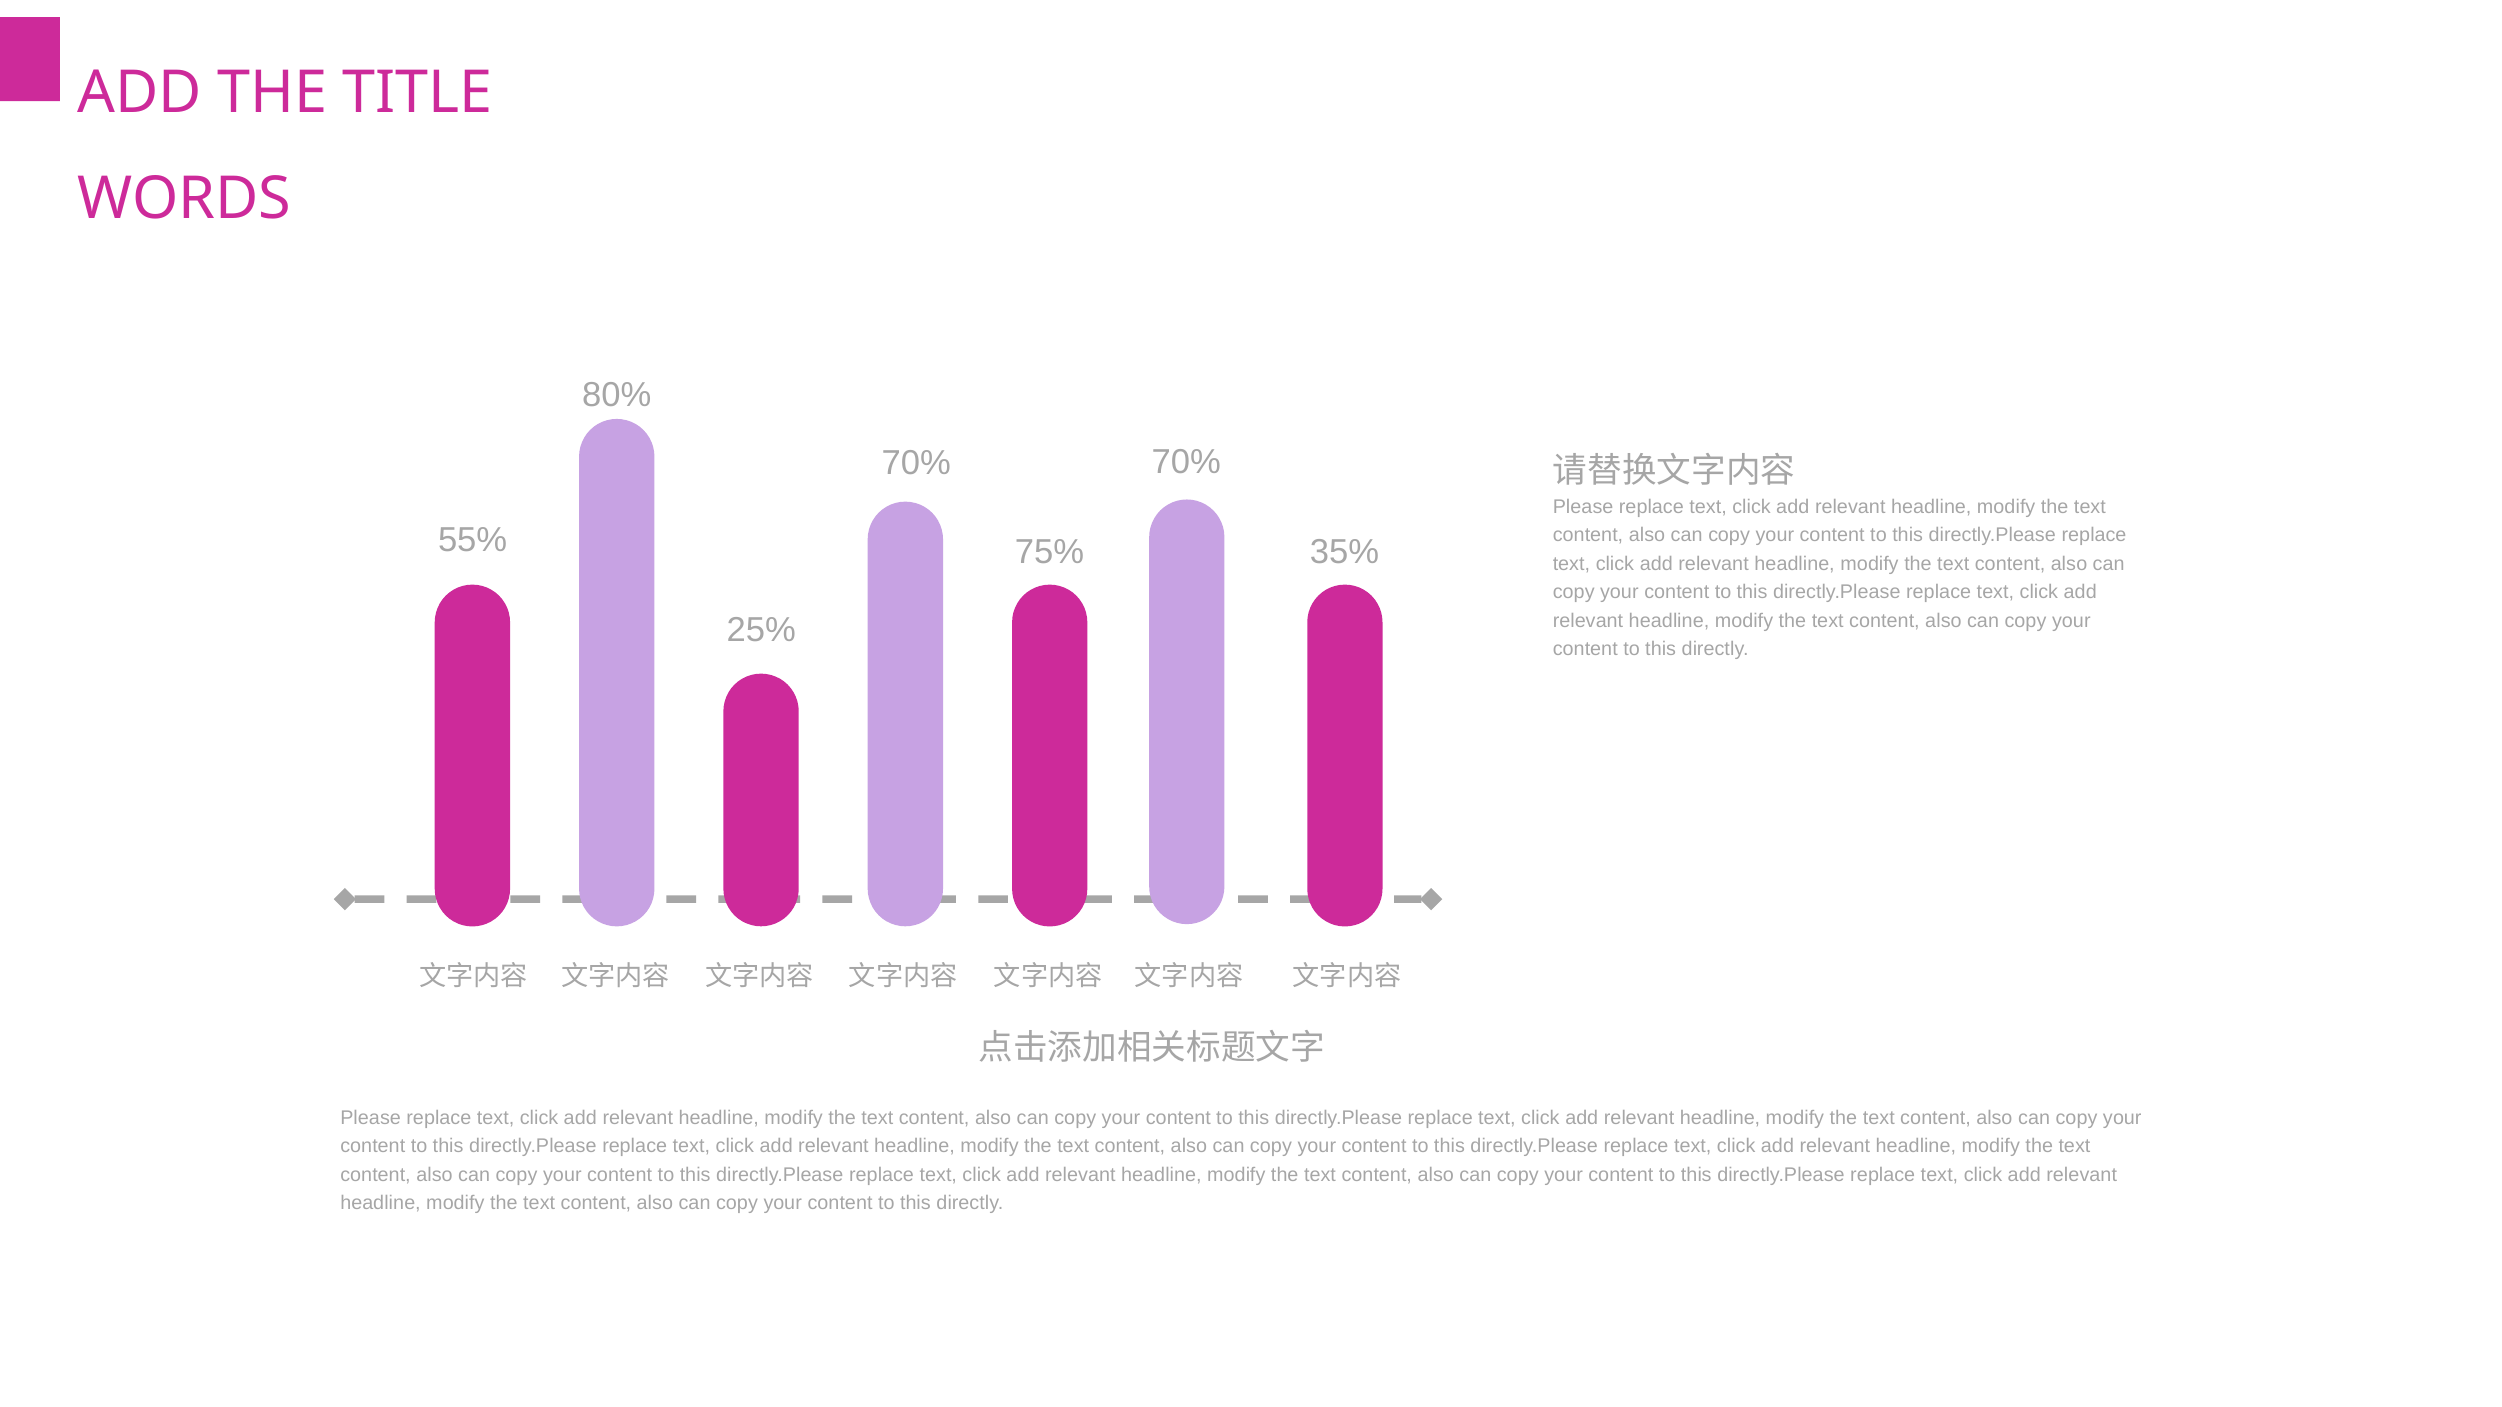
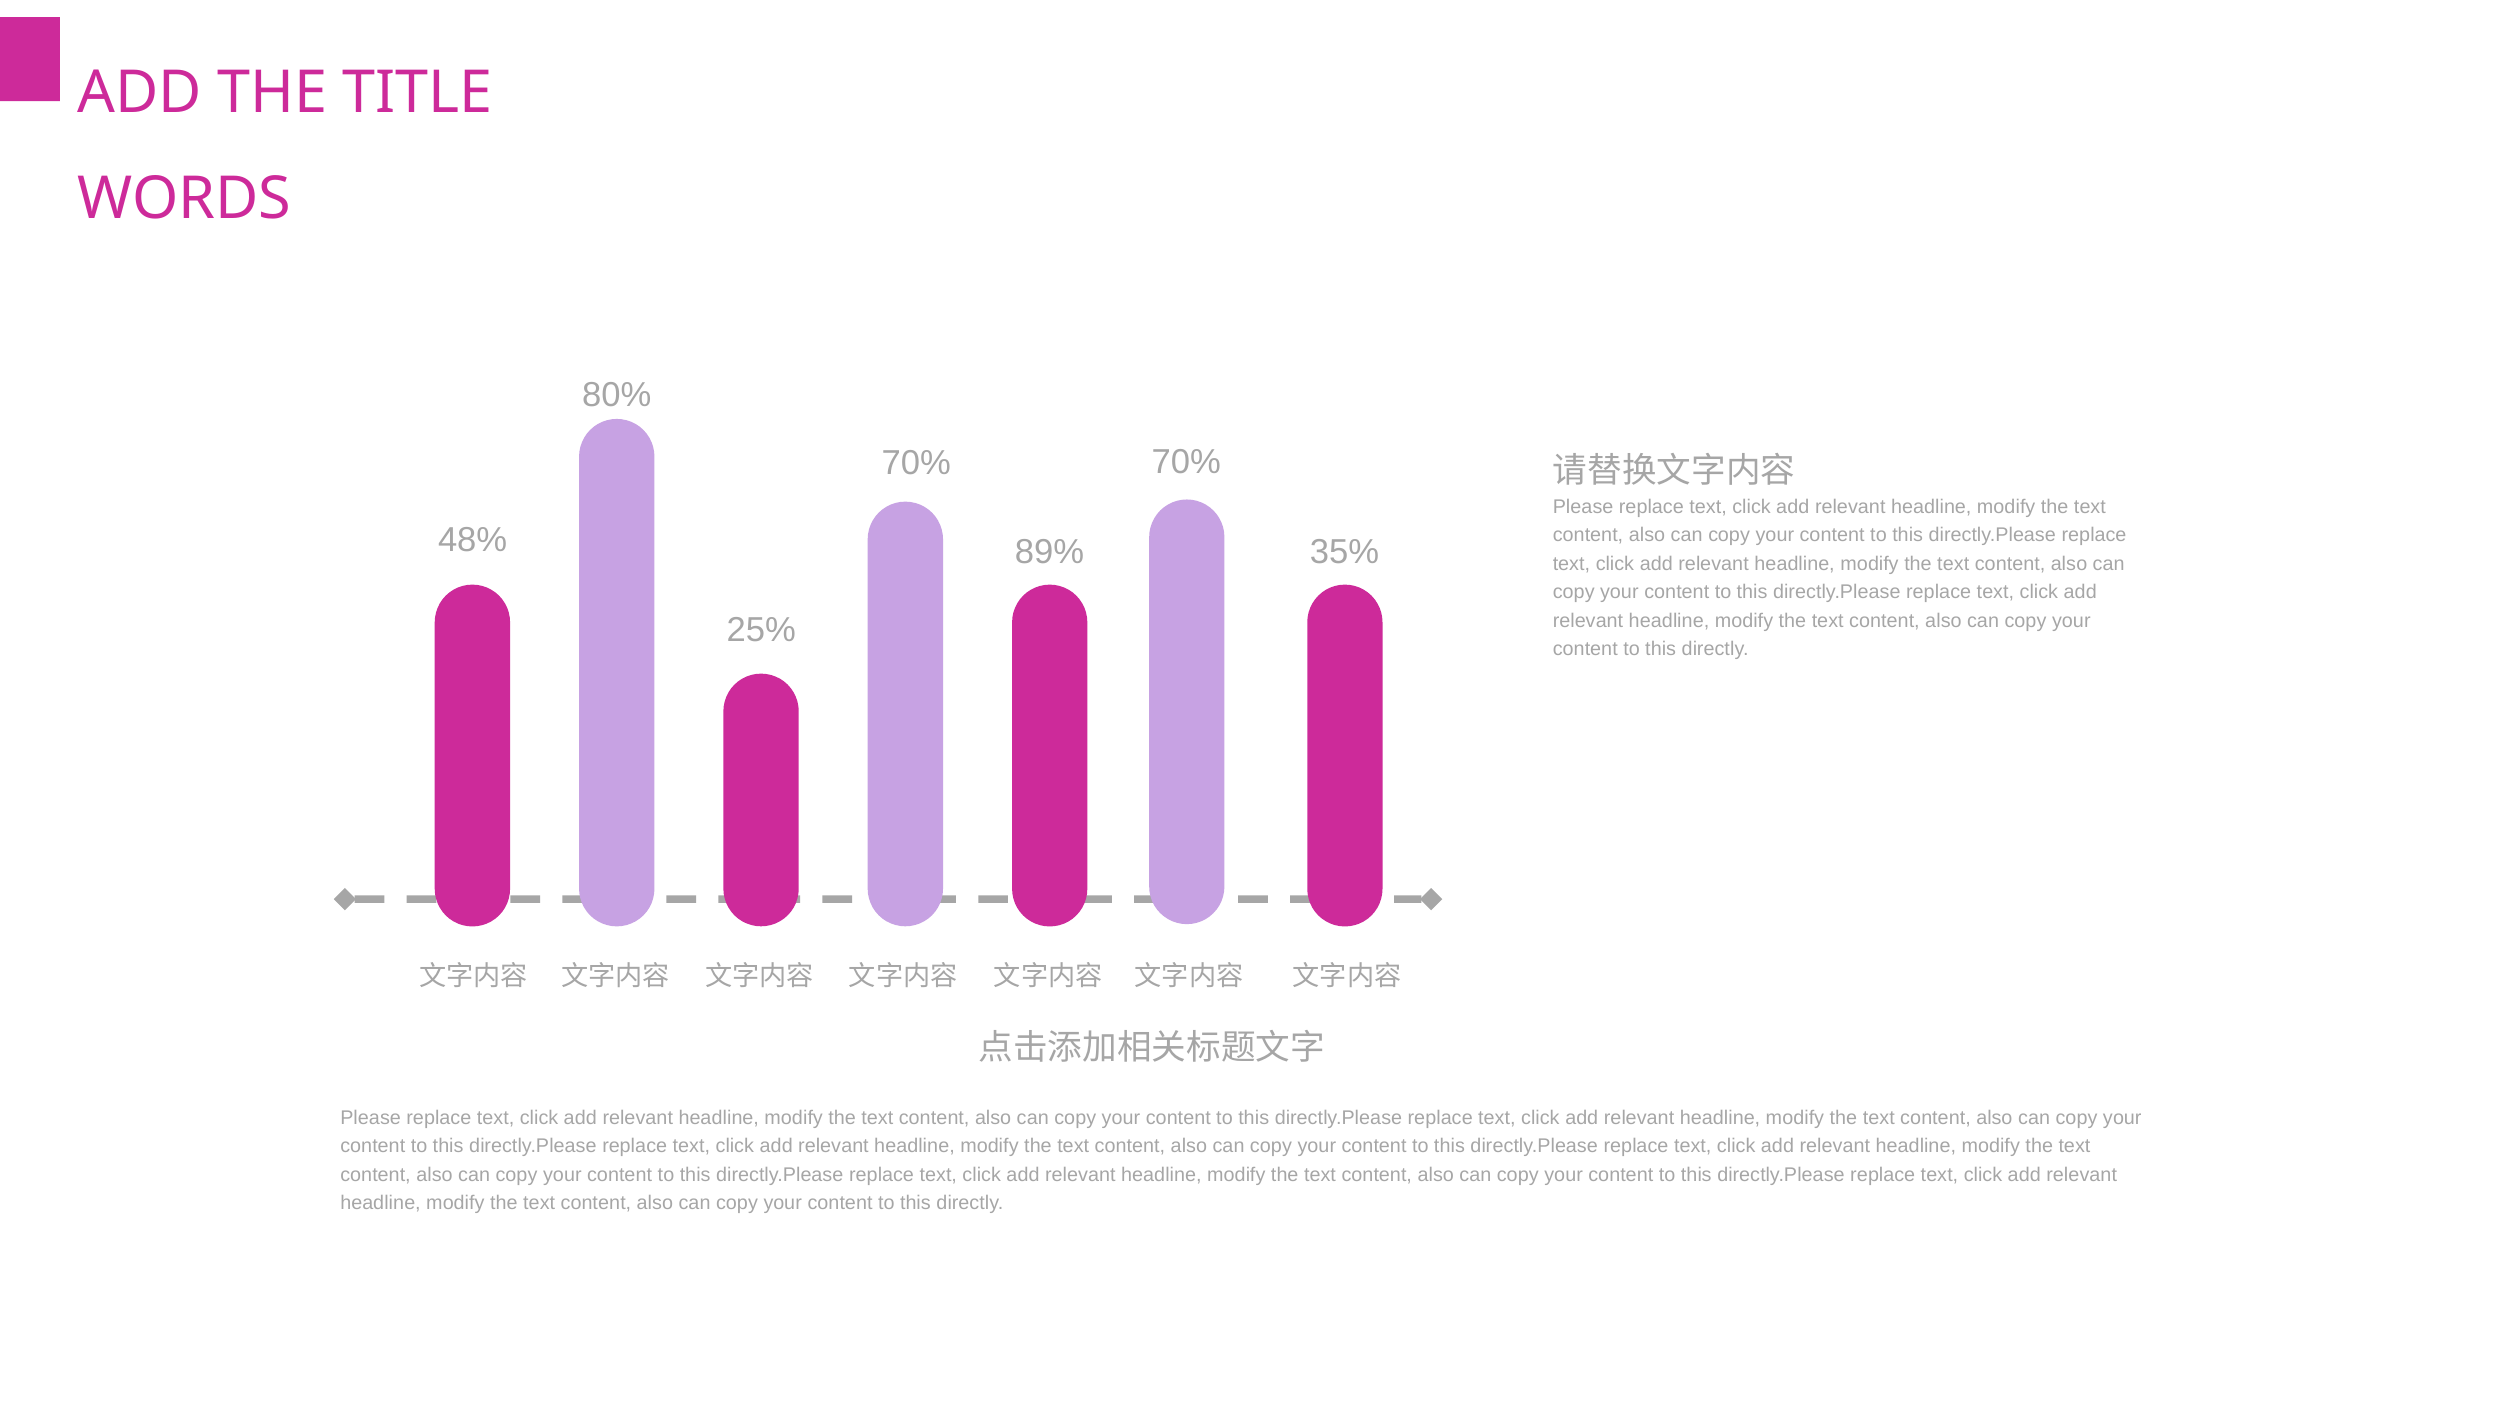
55%: 55% -> 48% (473, 541)
75%: 75% -> 89% (1050, 552)
